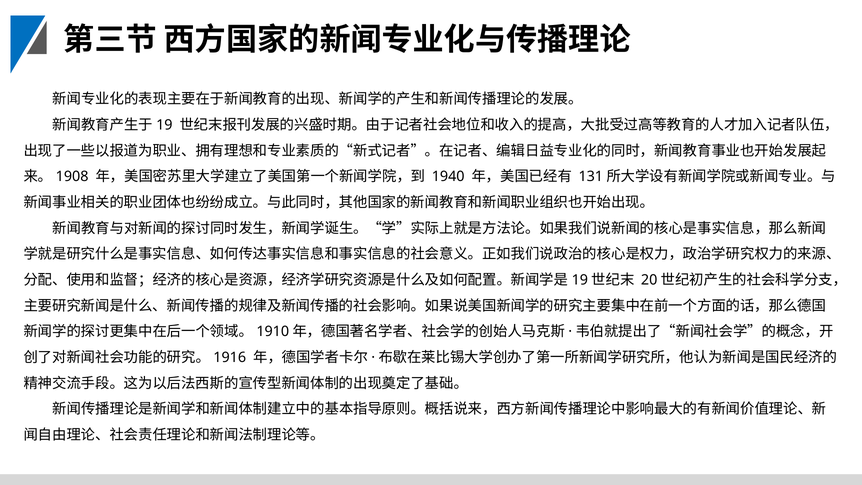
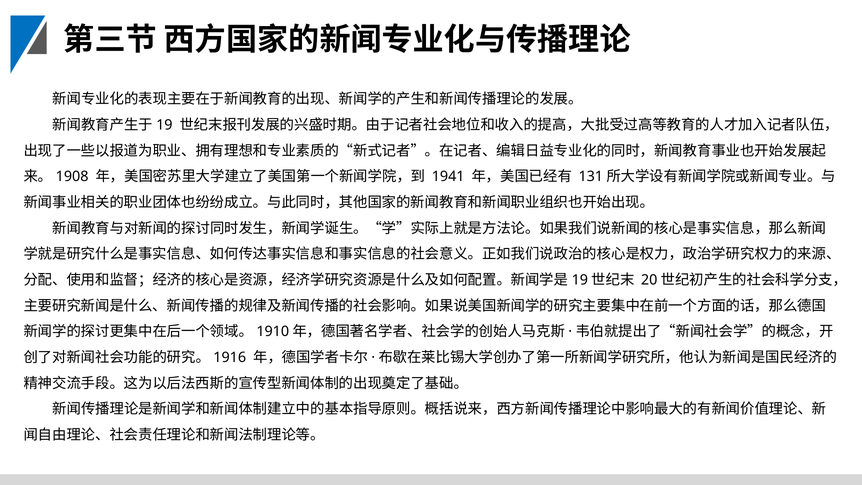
1940: 1940 -> 1941 (448, 177)
